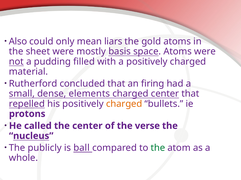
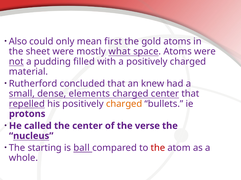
liars: liars -> first (113, 42)
basis: basis -> what (120, 52)
firing: firing -> knew (153, 84)
publicly: publicly -> starting (45, 148)
the colour: green -> red (158, 148)
